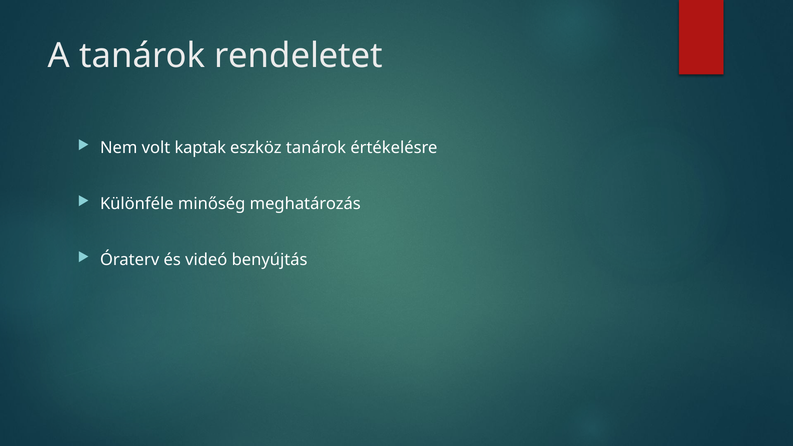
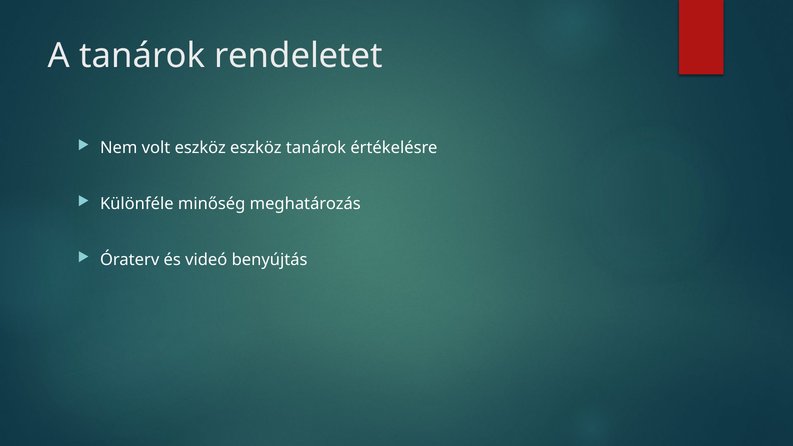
volt kaptak: kaptak -> eszköz (200, 148)
